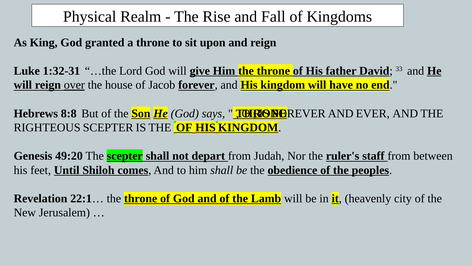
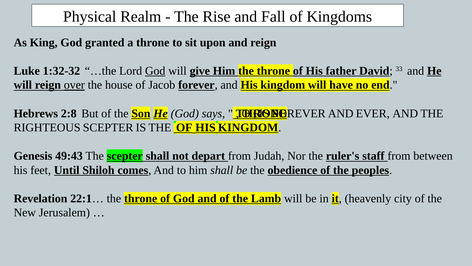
1:32-31: 1:32-31 -> 1:32-32 (61, 71)
God underline: none -> present (155, 71)
8:8: 8:8 -> 2:8 (69, 113)
49:20: 49:20 -> 49:43 (69, 156)
